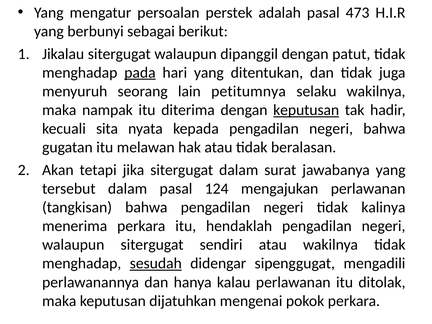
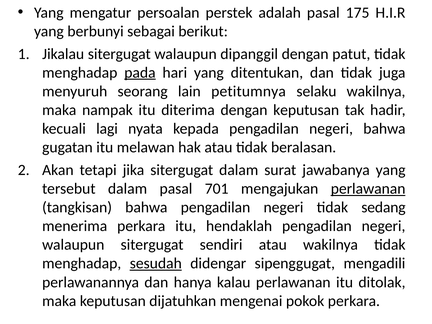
473: 473 -> 175 (358, 13)
keputusan underline: present -> none (306, 110)
sita: sita -> lagi (107, 129)
124: 124 -> 701 (217, 189)
perlawanan underline: none -> present (368, 189)
kalinya: kalinya -> sedang (383, 207)
